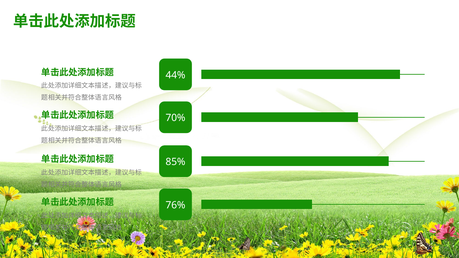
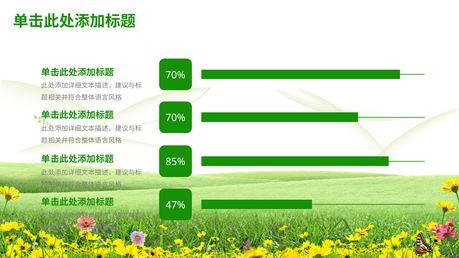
44%: 44% -> 70% (175, 75)
76%: 76% -> 47% (175, 205)
